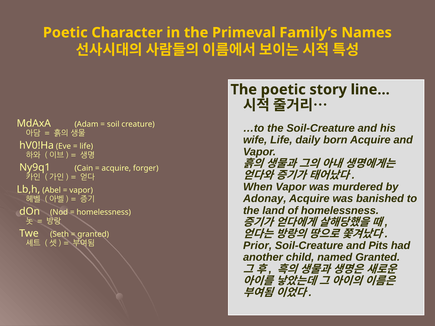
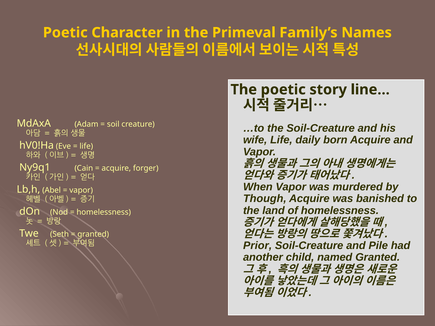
Adonay: Adonay -> Though (265, 199)
Pits: Pits -> Pile (378, 246)
